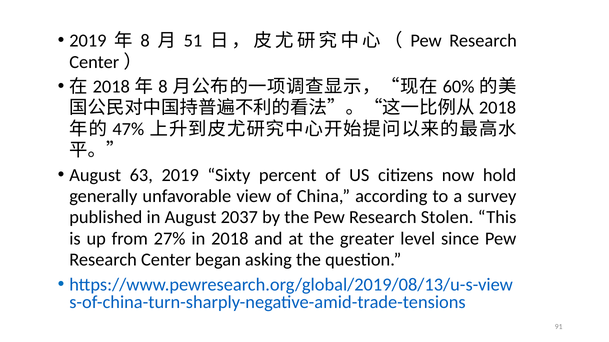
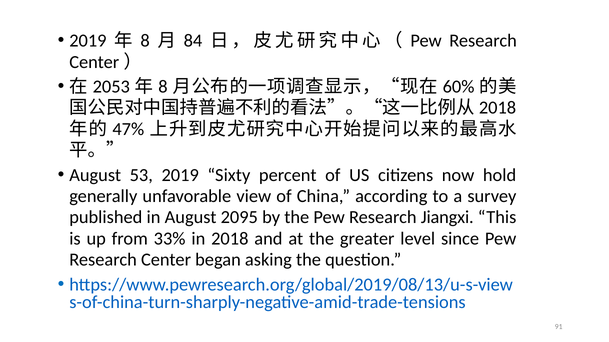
51: 51 -> 84 (193, 41)
2018: 2018 -> 2053 (111, 87)
63: 63 -> 53 (141, 175)
2037: 2037 -> 2095 (239, 218)
Stolen: Stolen -> Jiangxi (447, 218)
27%: 27% -> 33% (170, 239)
